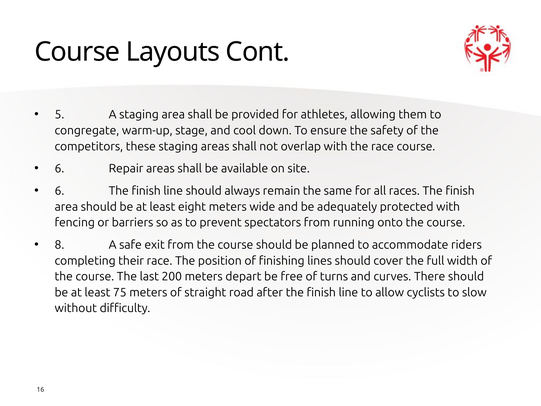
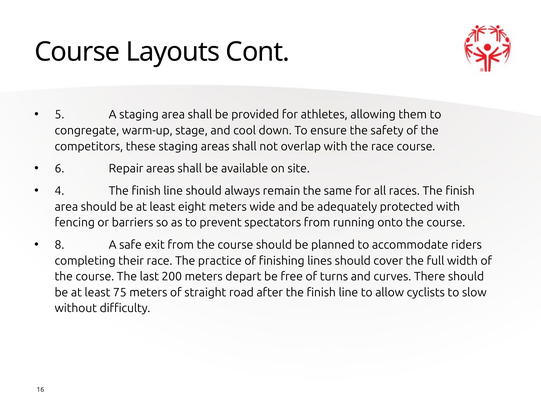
6: 6 -> 4 (59, 191)
position: position -> practice (220, 261)
